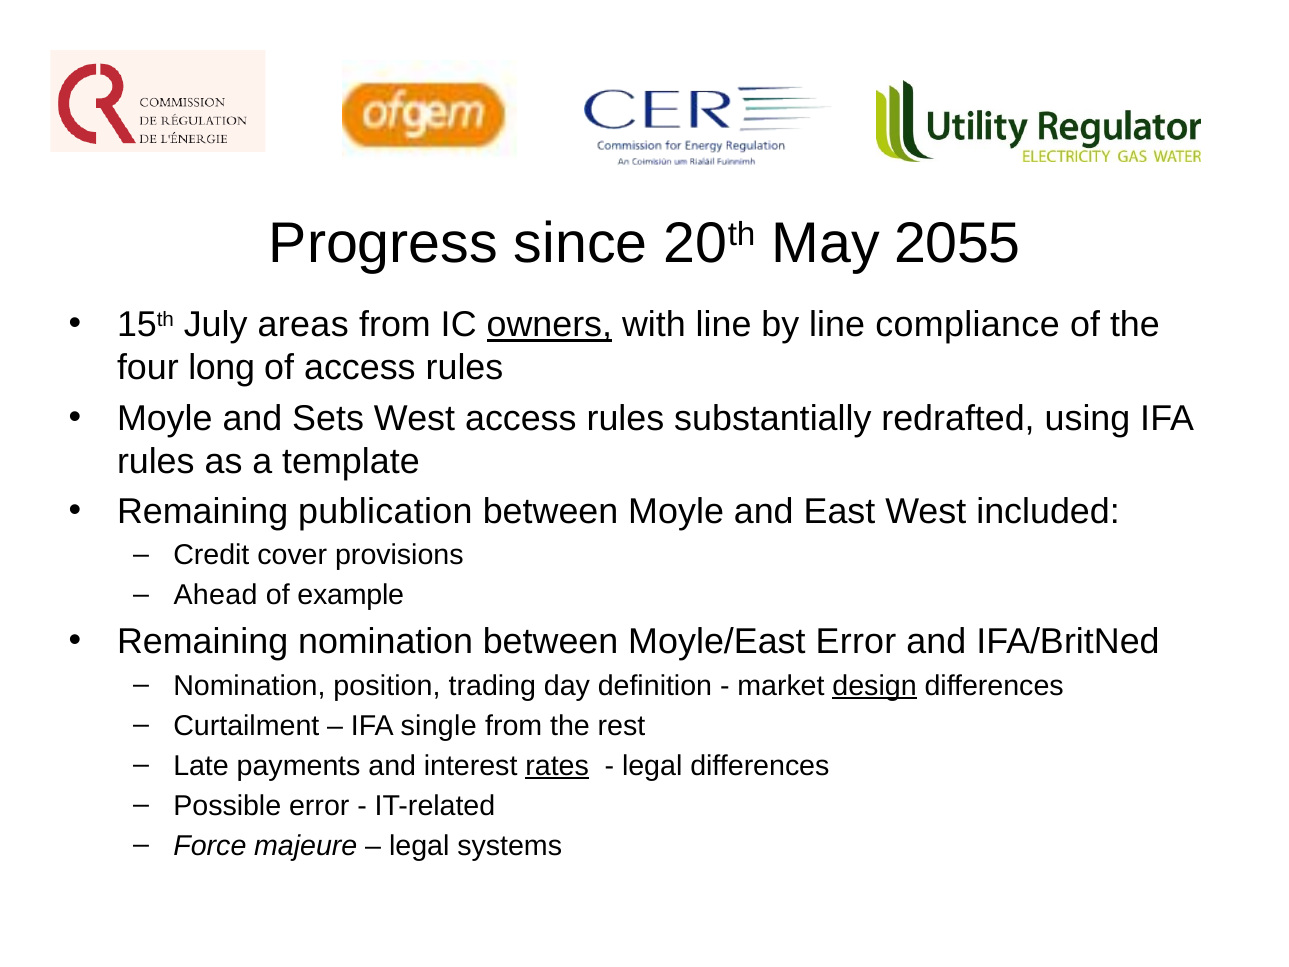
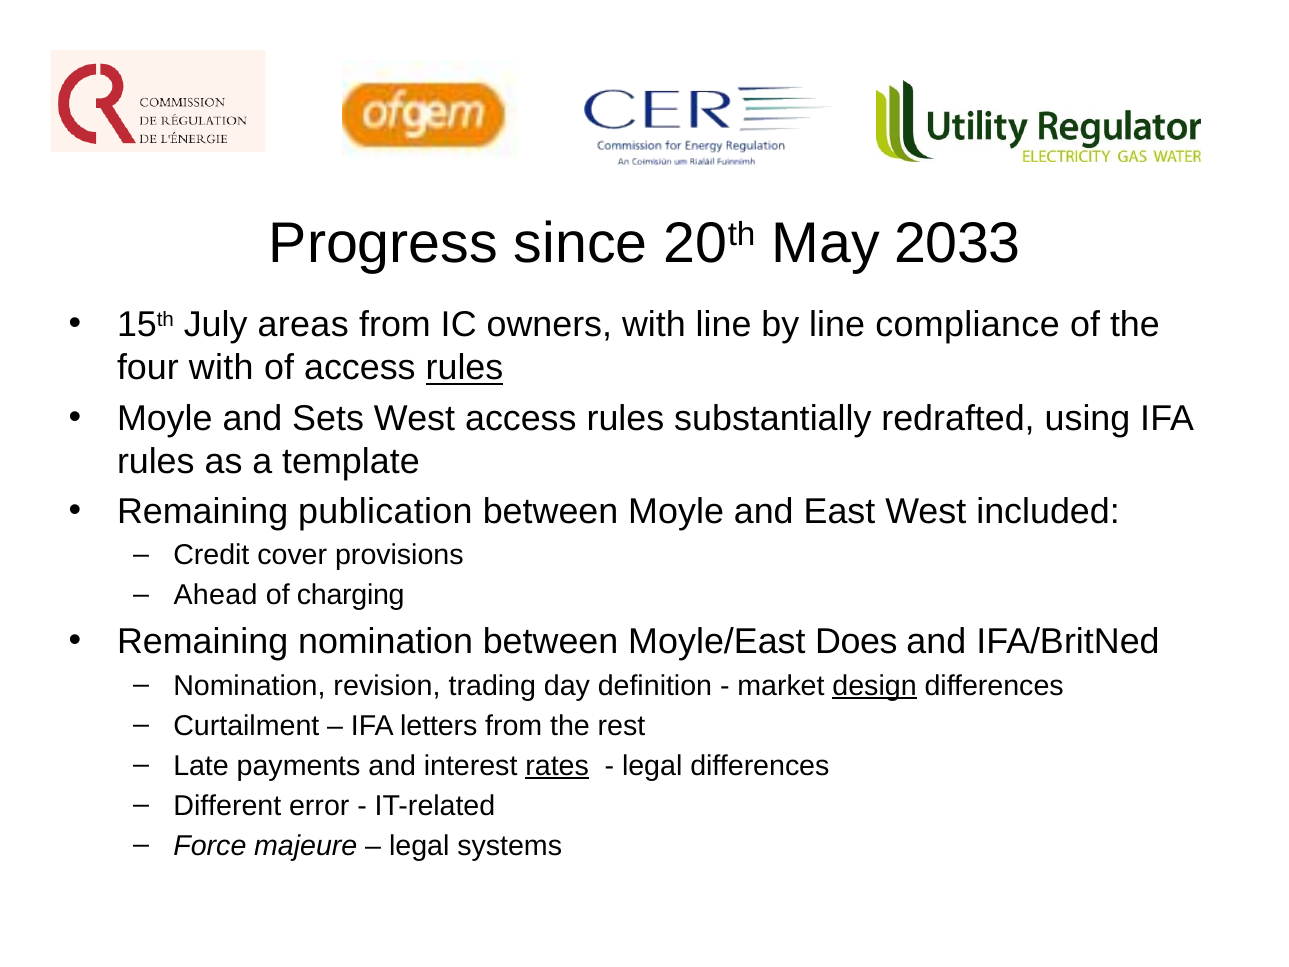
2055: 2055 -> 2033 (957, 244)
owners underline: present -> none (549, 325)
four long: long -> with (221, 368)
rules underline: none -> present (464, 368)
example: example -> charging (351, 595)
Moyle/East Error: Error -> Does (856, 642)
position: position -> revision (387, 686)
single: single -> letters (439, 726)
Possible: Possible -> Different (227, 806)
